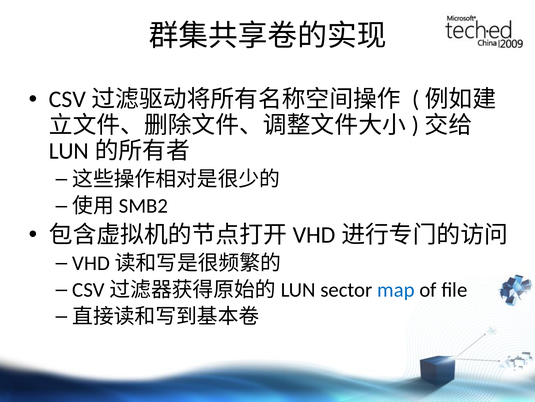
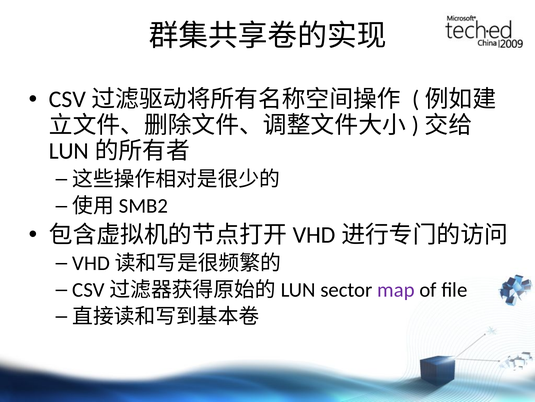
map colour: blue -> purple (396, 289)
